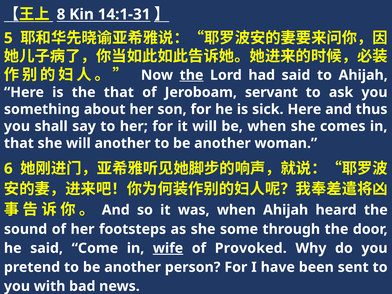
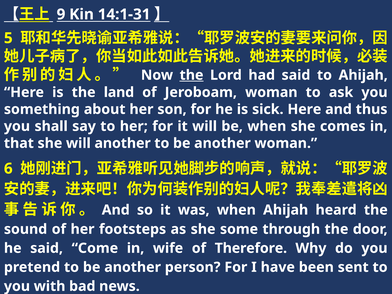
8: 8 -> 9 (61, 14)
the that: that -> land (119, 92)
Jeroboam servant: servant -> woman (271, 92)
wife underline: present -> none (168, 248)
Provoked: Provoked -> Therefore (251, 248)
